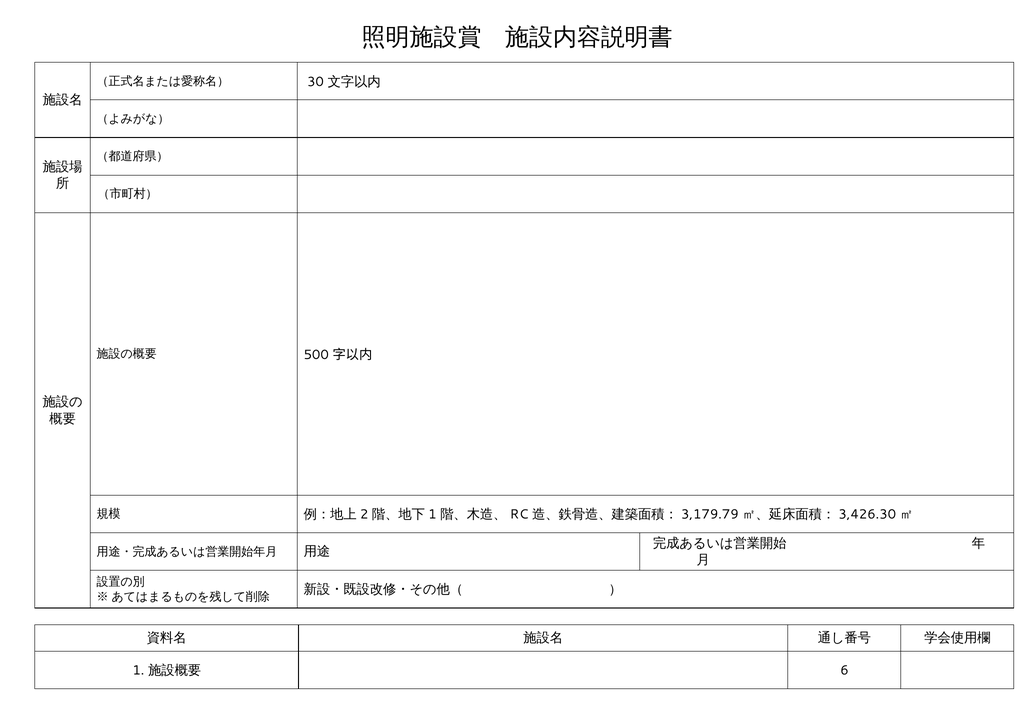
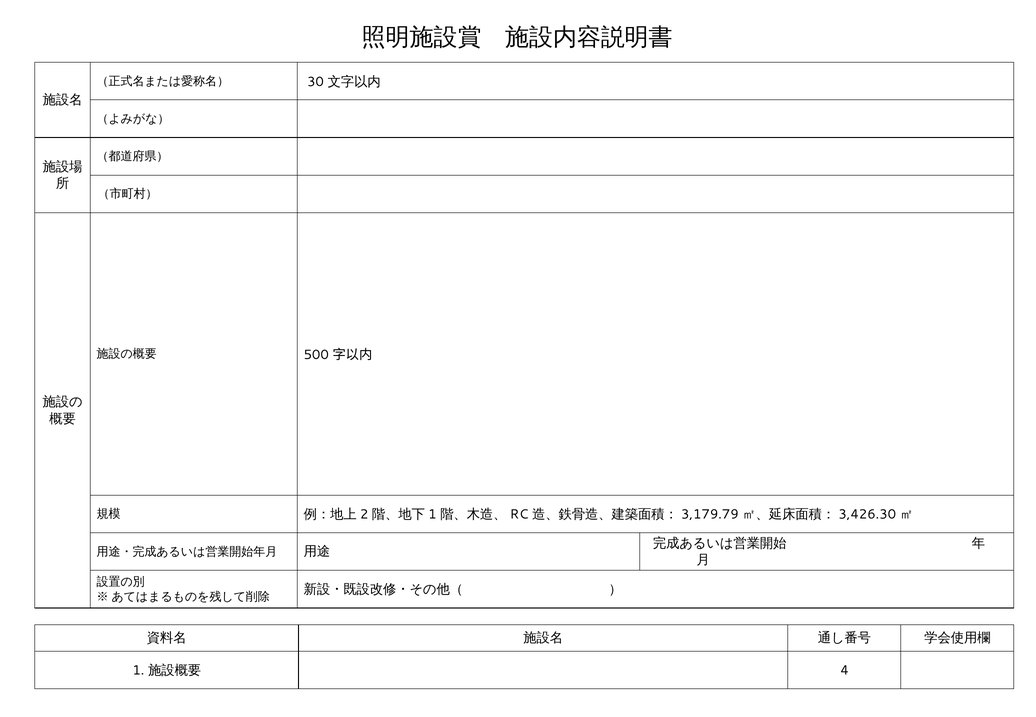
6: 6 -> 4 (844, 671)
